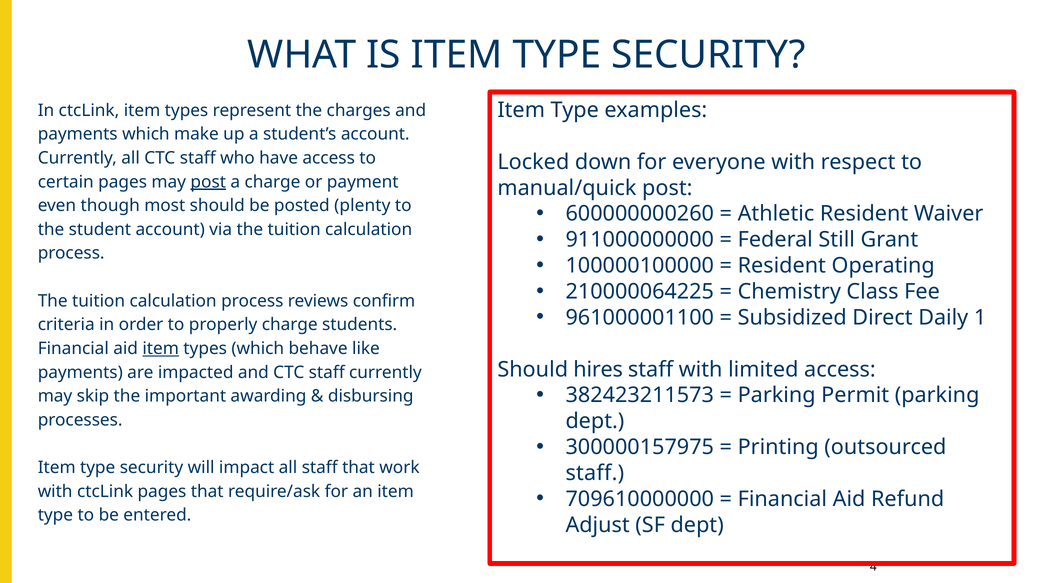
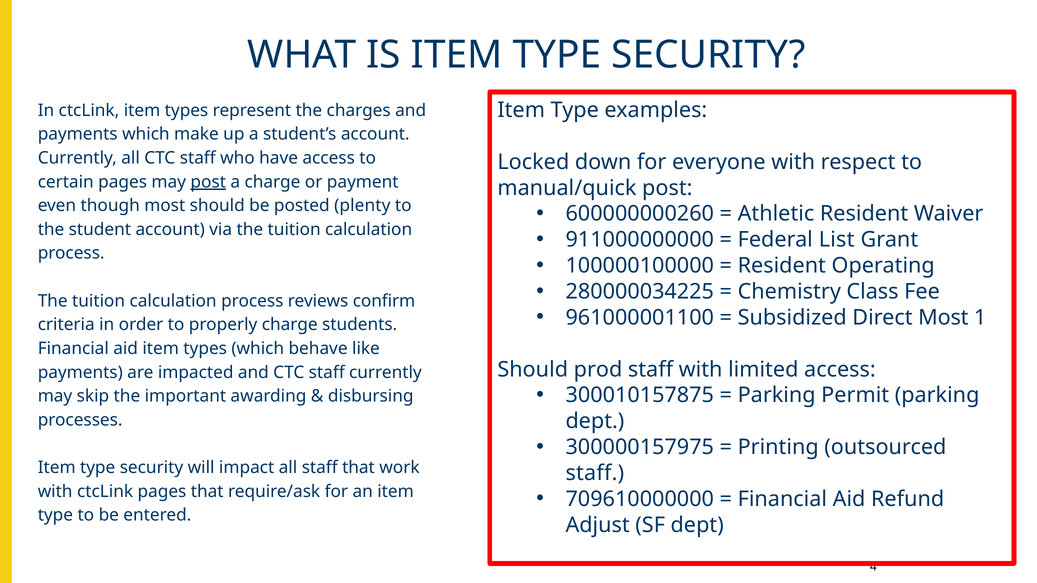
Still: Still -> List (837, 240)
210000064225: 210000064225 -> 280000034225 (640, 292)
Direct Daily: Daily -> Most (943, 318)
item underline: present -> none (161, 349)
hires: hires -> prod (598, 370)
382423211573: 382423211573 -> 300010157875 (640, 396)
